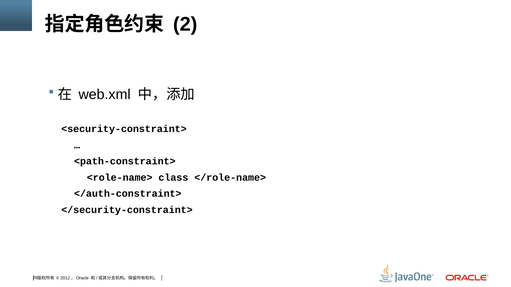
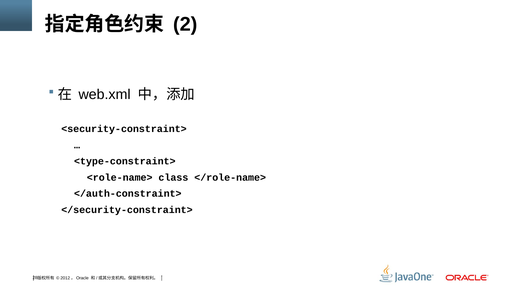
<path-constraint>: <path-constraint> -> <type-constraint> (125, 162)
